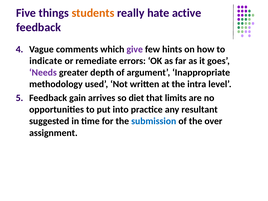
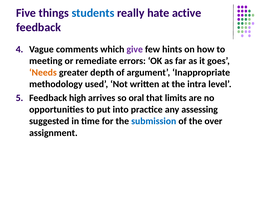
students colour: orange -> blue (93, 13)
indicate: indicate -> meeting (46, 61)
Needs colour: purple -> orange (43, 73)
gain: gain -> high (78, 98)
diet: diet -> oral (136, 98)
resultant: resultant -> assessing (200, 110)
